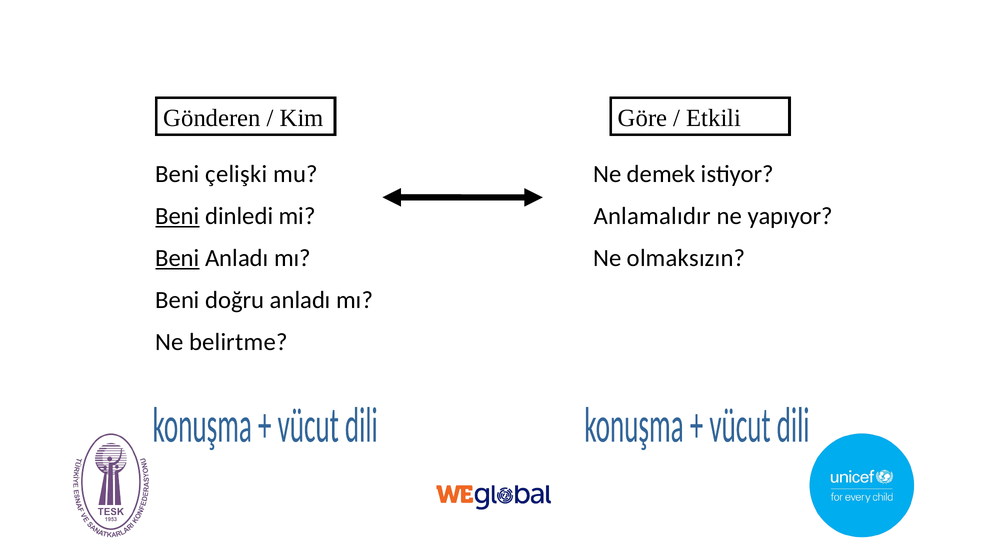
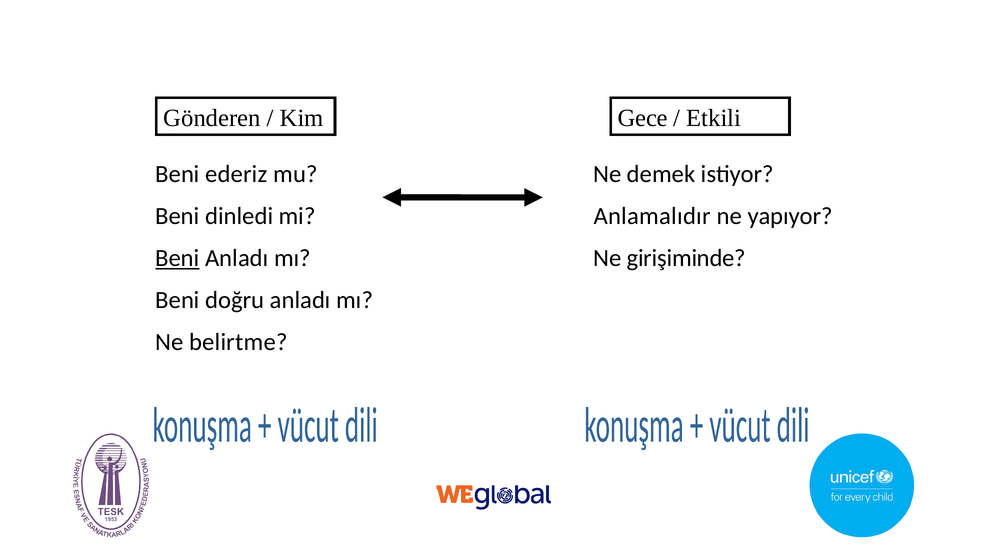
Göre: Göre -> Gece (643, 118)
çelişki: çelişki -> ederiz (236, 174)
Beni underline: present -> none (177, 216)
olmaksızın: olmaksızın -> girişiminde (686, 258)
